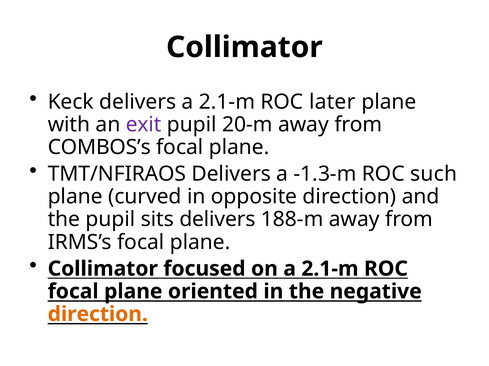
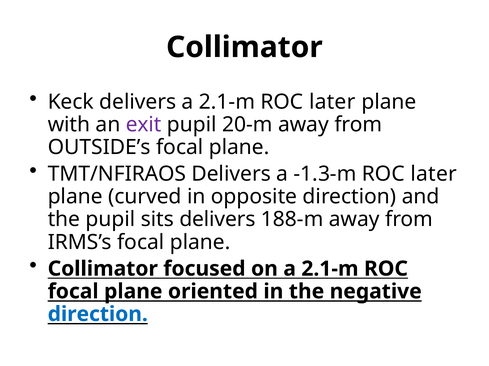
COMBOS’s: COMBOS’s -> OUTSIDE’s (99, 148)
-1.3-m ROC such: such -> later (434, 174)
direction colour: orange -> blue (98, 315)
